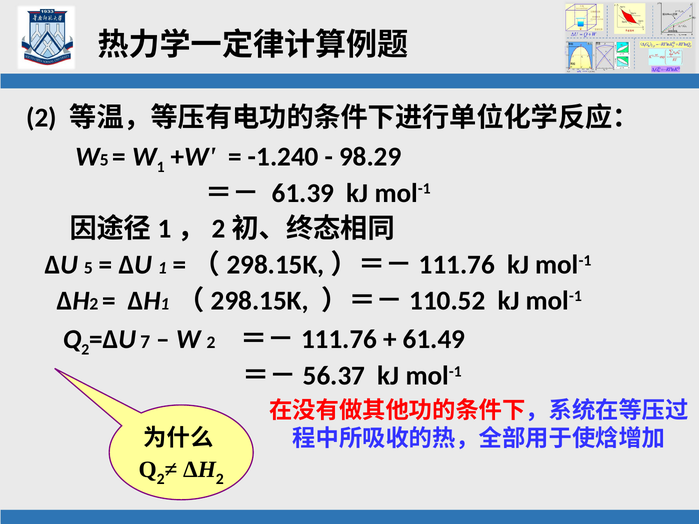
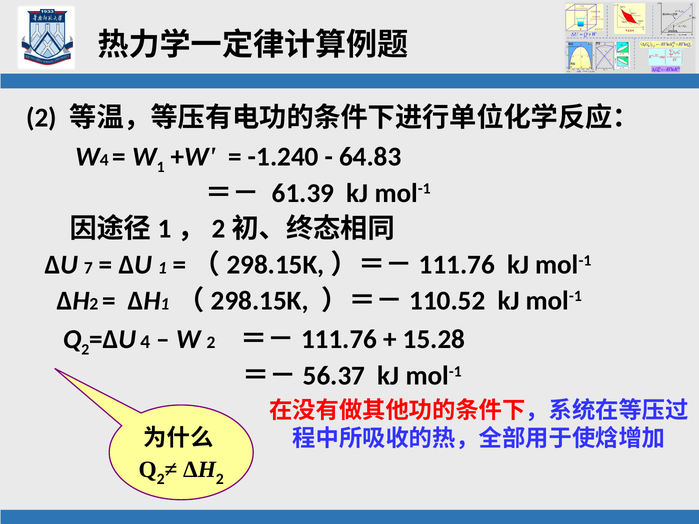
W 5: 5 -> 4 (104, 160)
98.29: 98.29 -> 64.83 (370, 157)
ΔU 5: 5 -> 7 (88, 268)
7: 7 -> 4 (145, 342)
61.49: 61.49 -> 15.28 (434, 339)
